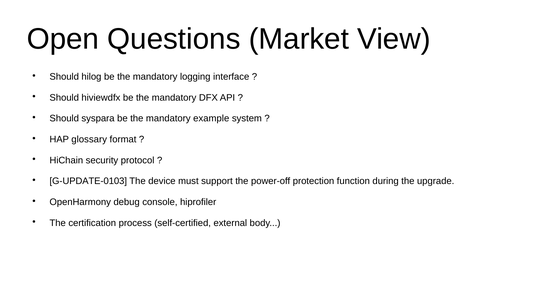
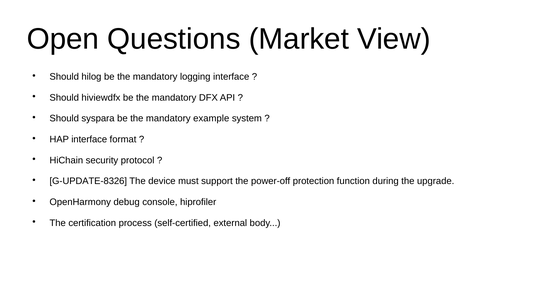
HAP glossary: glossary -> interface (89, 139)
G-UPDATE-0103: G-UPDATE-0103 -> G-UPDATE-8326 (88, 181)
